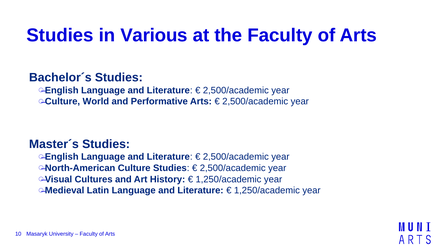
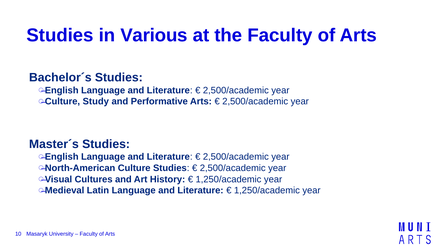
World: World -> Study (96, 101)
